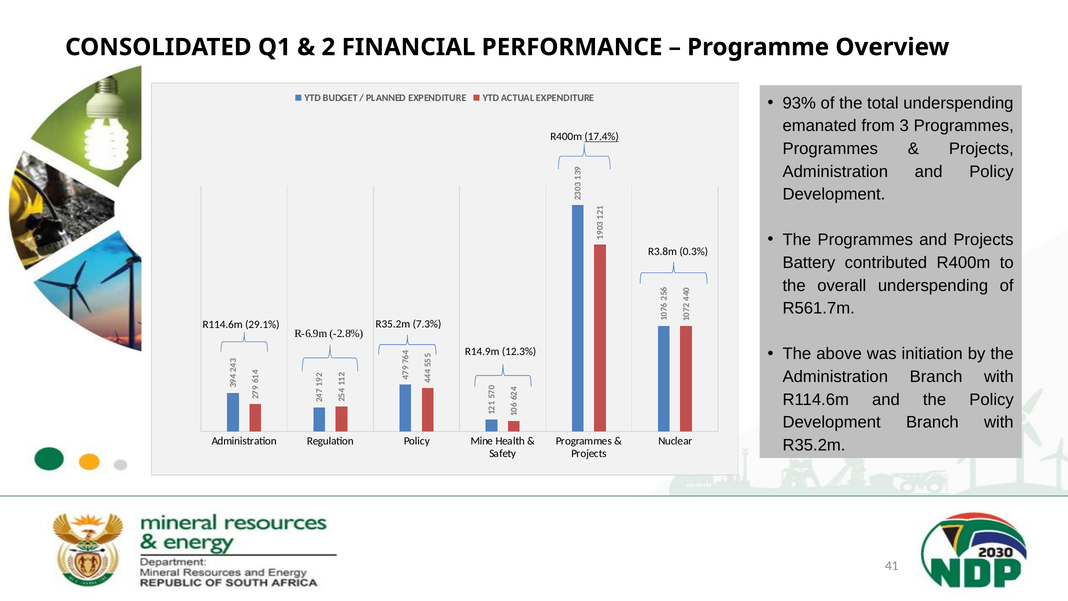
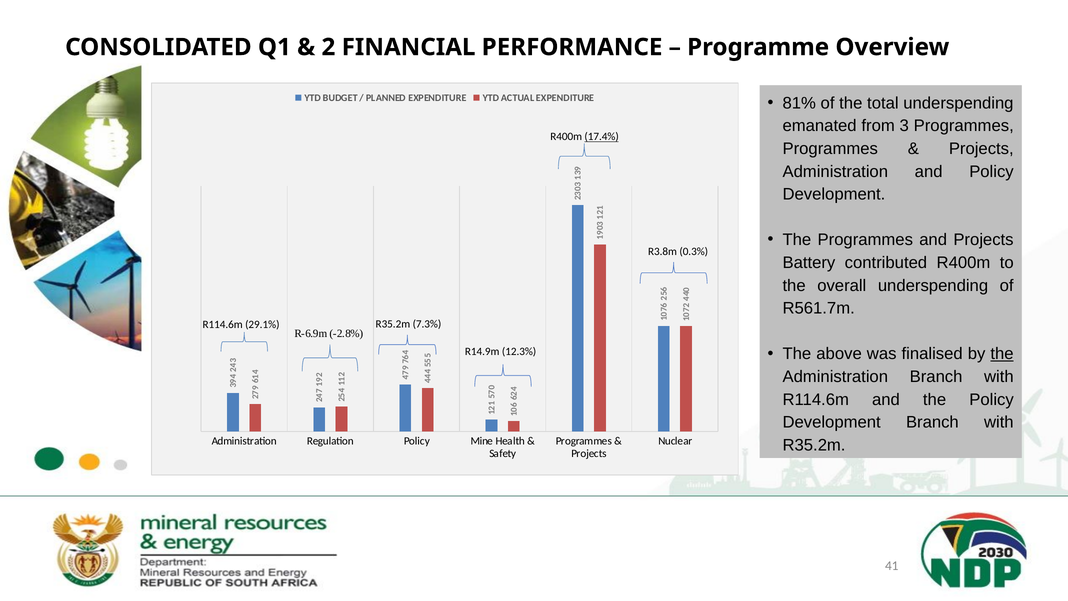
93%: 93% -> 81% (799, 103)
initiation: initiation -> finalised (932, 354)
the underline: none -> present (1002, 354)
